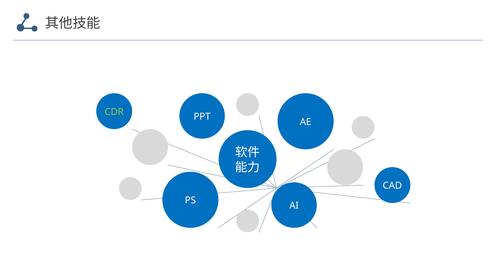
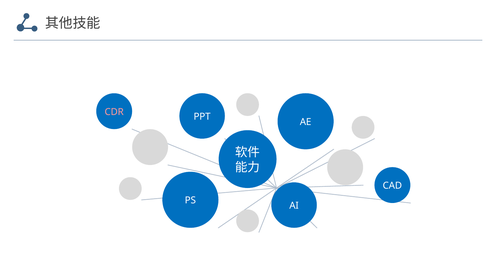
CDR colour: light green -> pink (114, 112)
